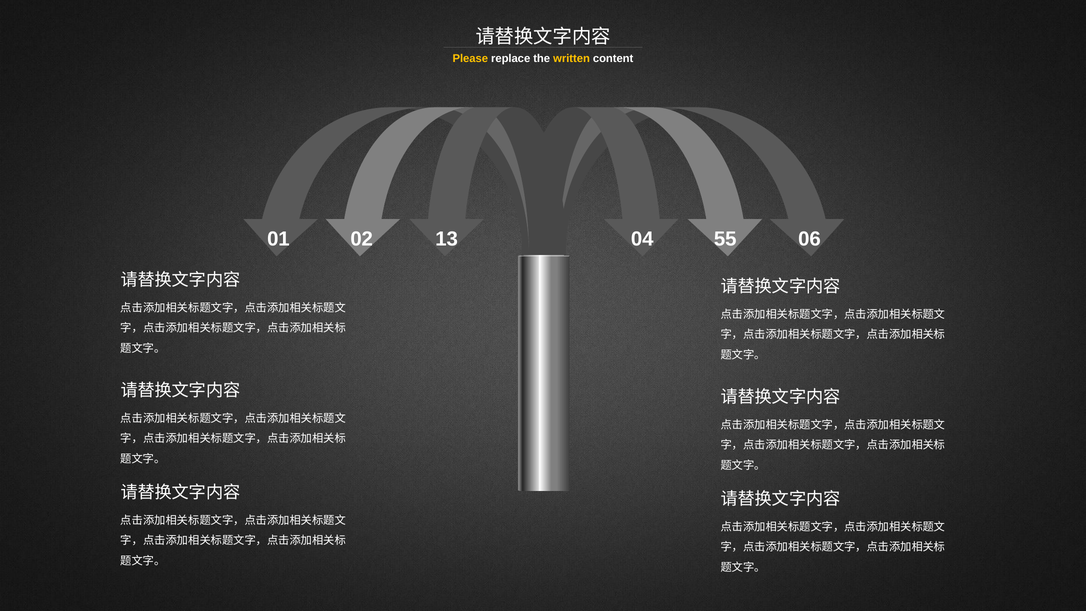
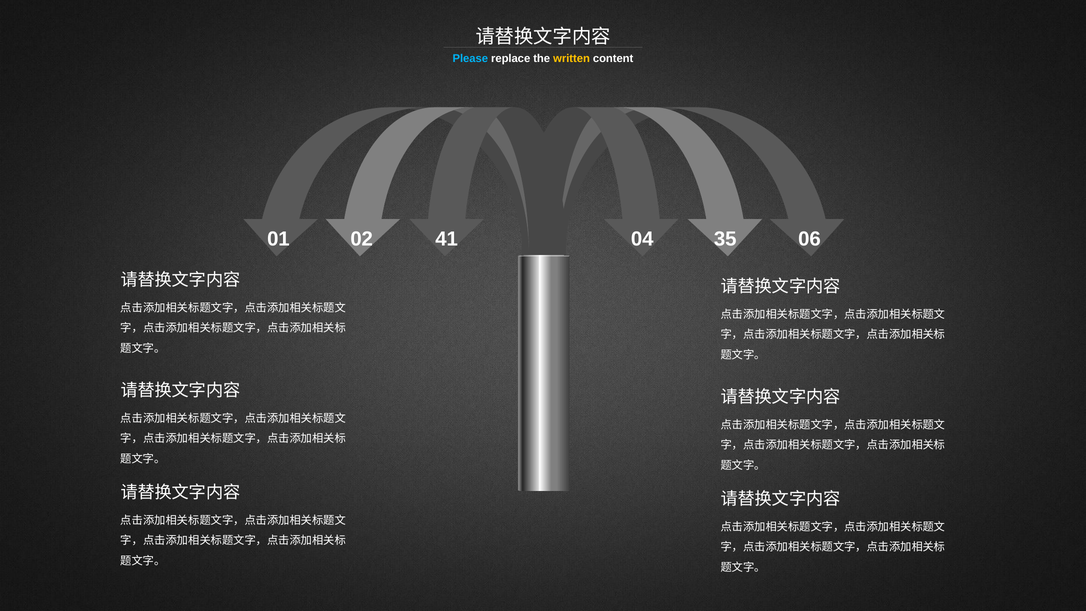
Please colour: yellow -> light blue (470, 59)
13: 13 -> 41 (447, 239)
55: 55 -> 35 (725, 239)
